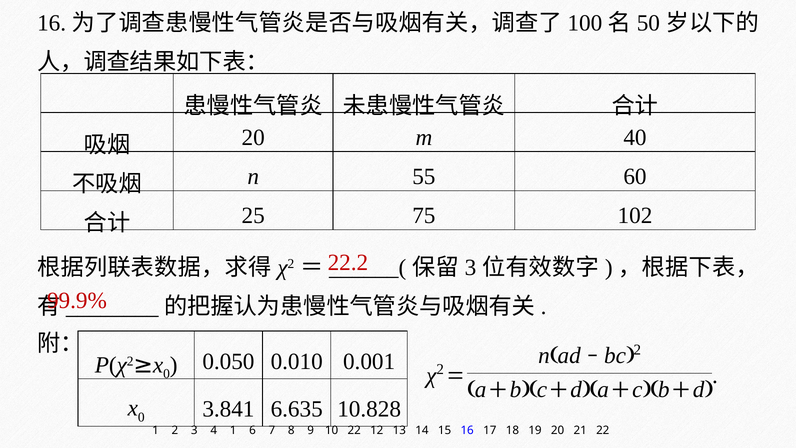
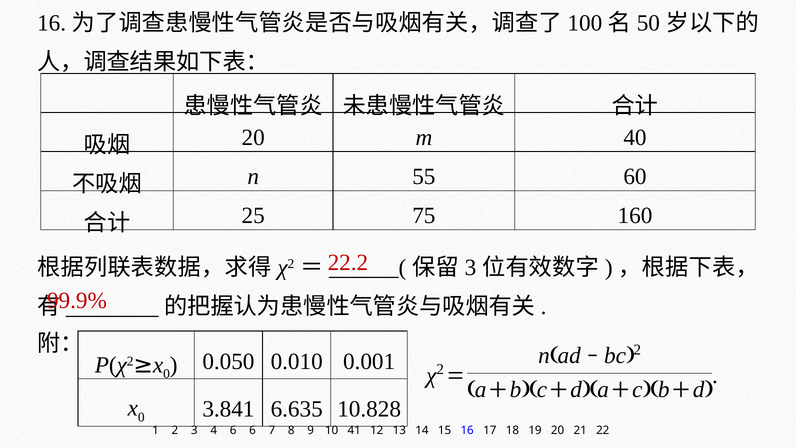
102: 102 -> 160 (635, 215)
4 1: 1 -> 6 (233, 430)
10 22: 22 -> 41 (354, 430)
